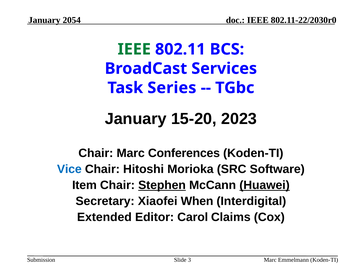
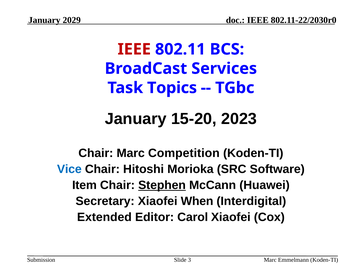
2054: 2054 -> 2029 (72, 20)
IEEE colour: green -> red (134, 49)
Series: Series -> Topics (172, 88)
Conferences: Conferences -> Competition (184, 153)
Huawei underline: present -> none (265, 185)
Carol Claims: Claims -> Xiaofei (231, 218)
